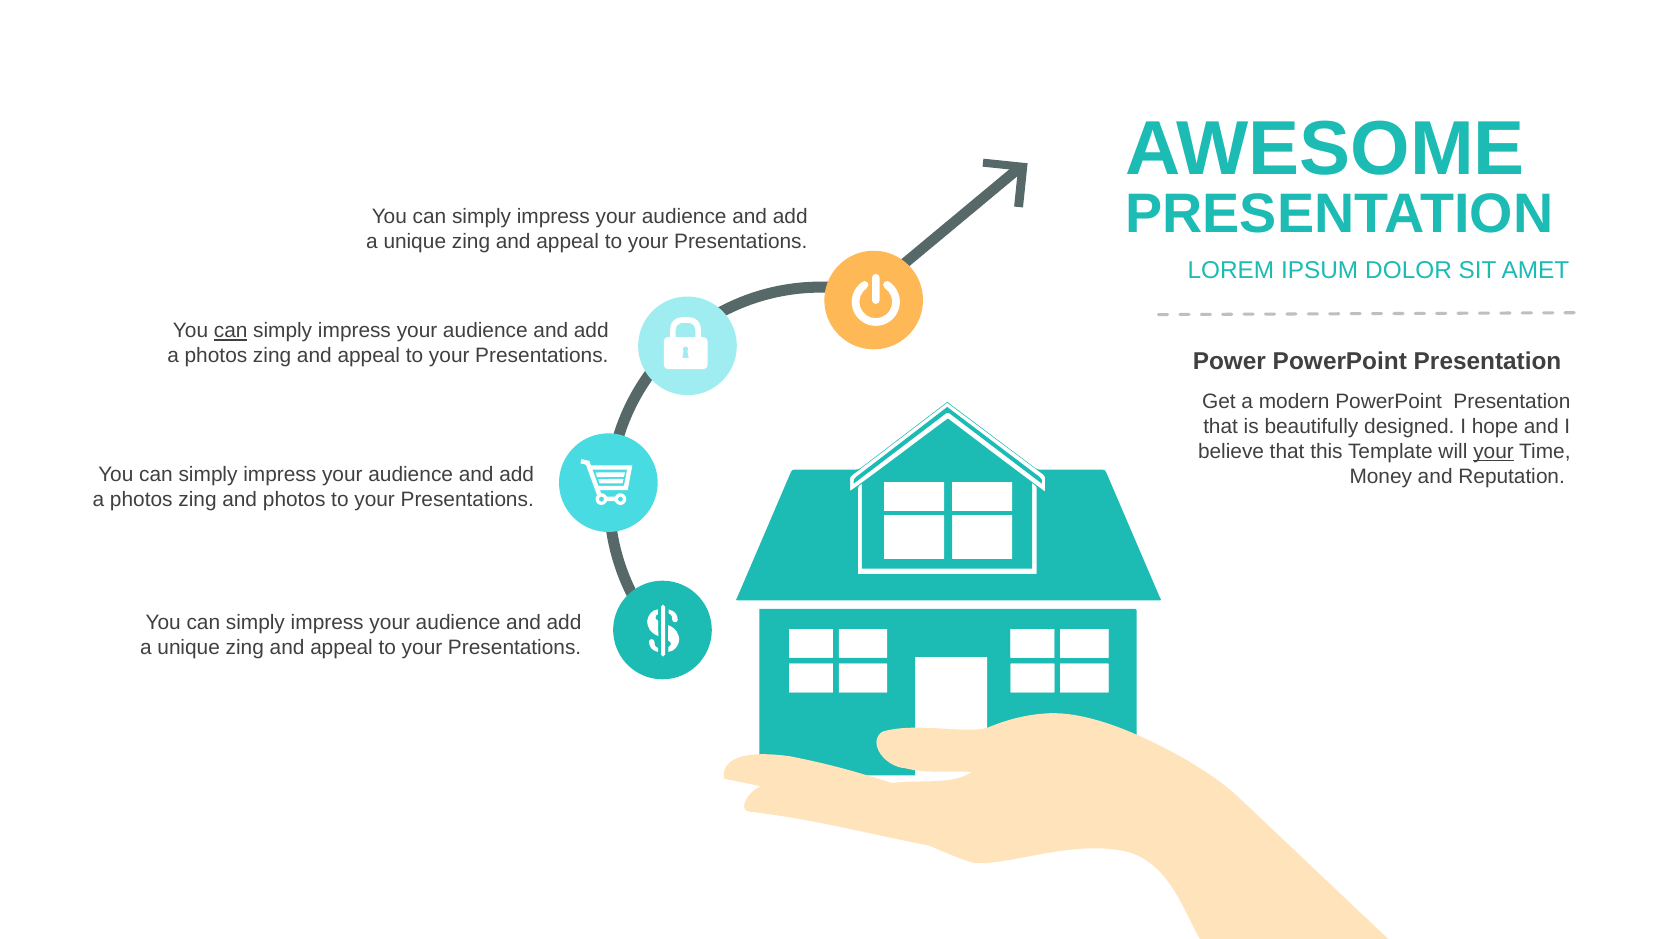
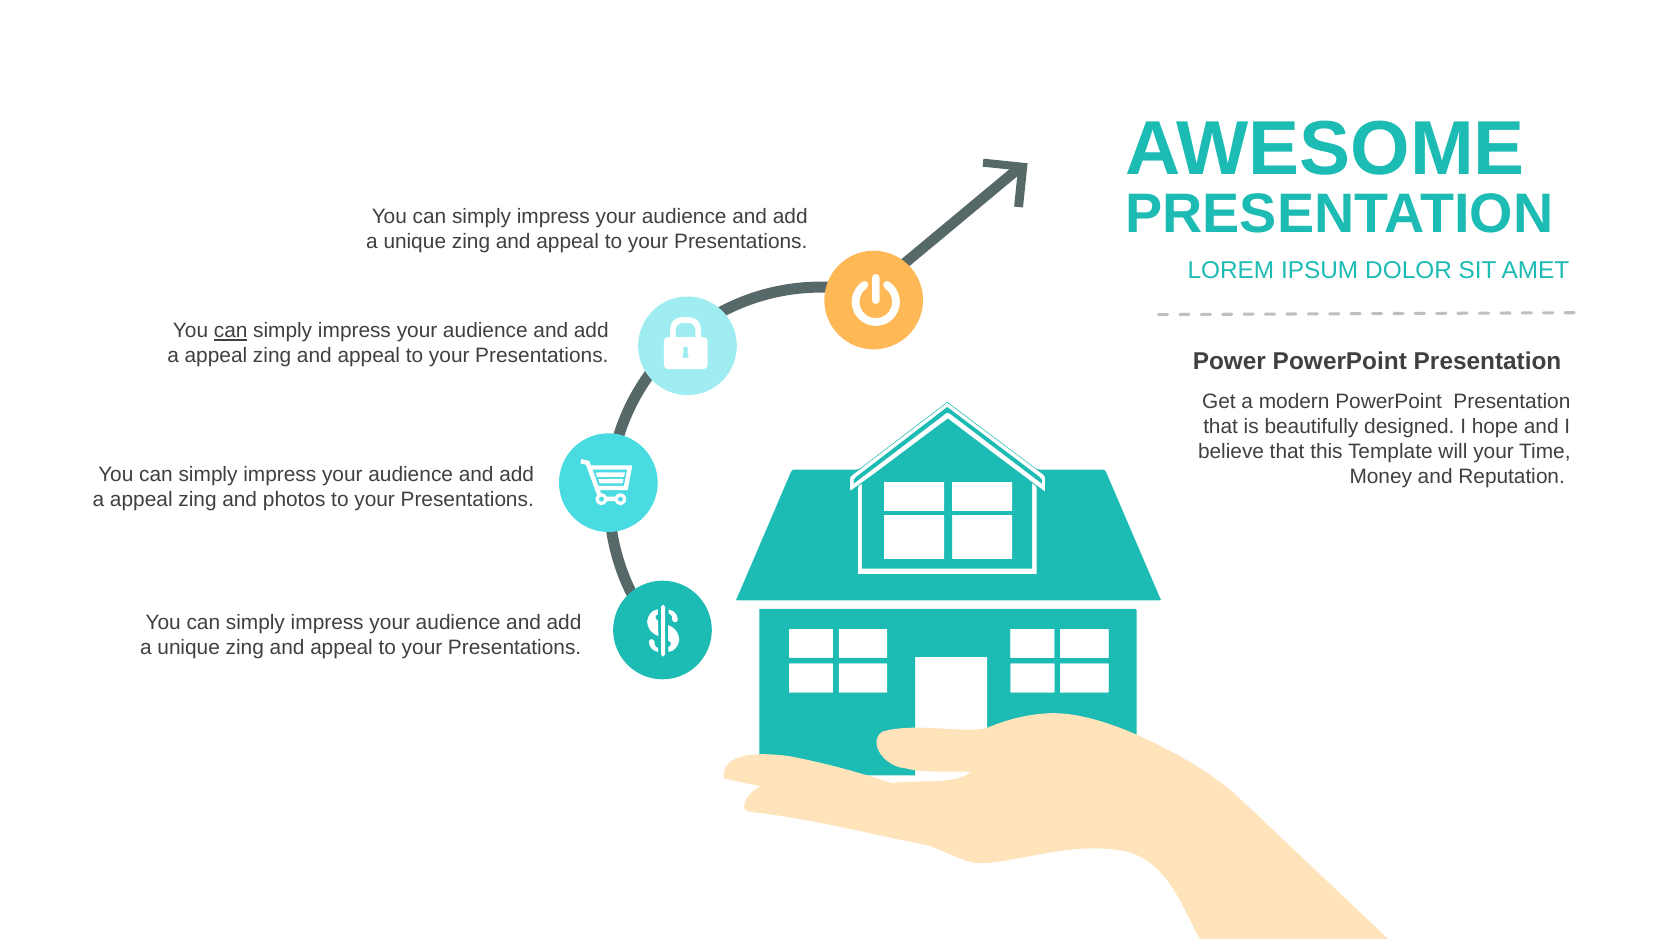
photos: photos -> appeal (216, 356)
your underline: present -> none (1494, 452)
photos: photos -> appeal (141, 500)
